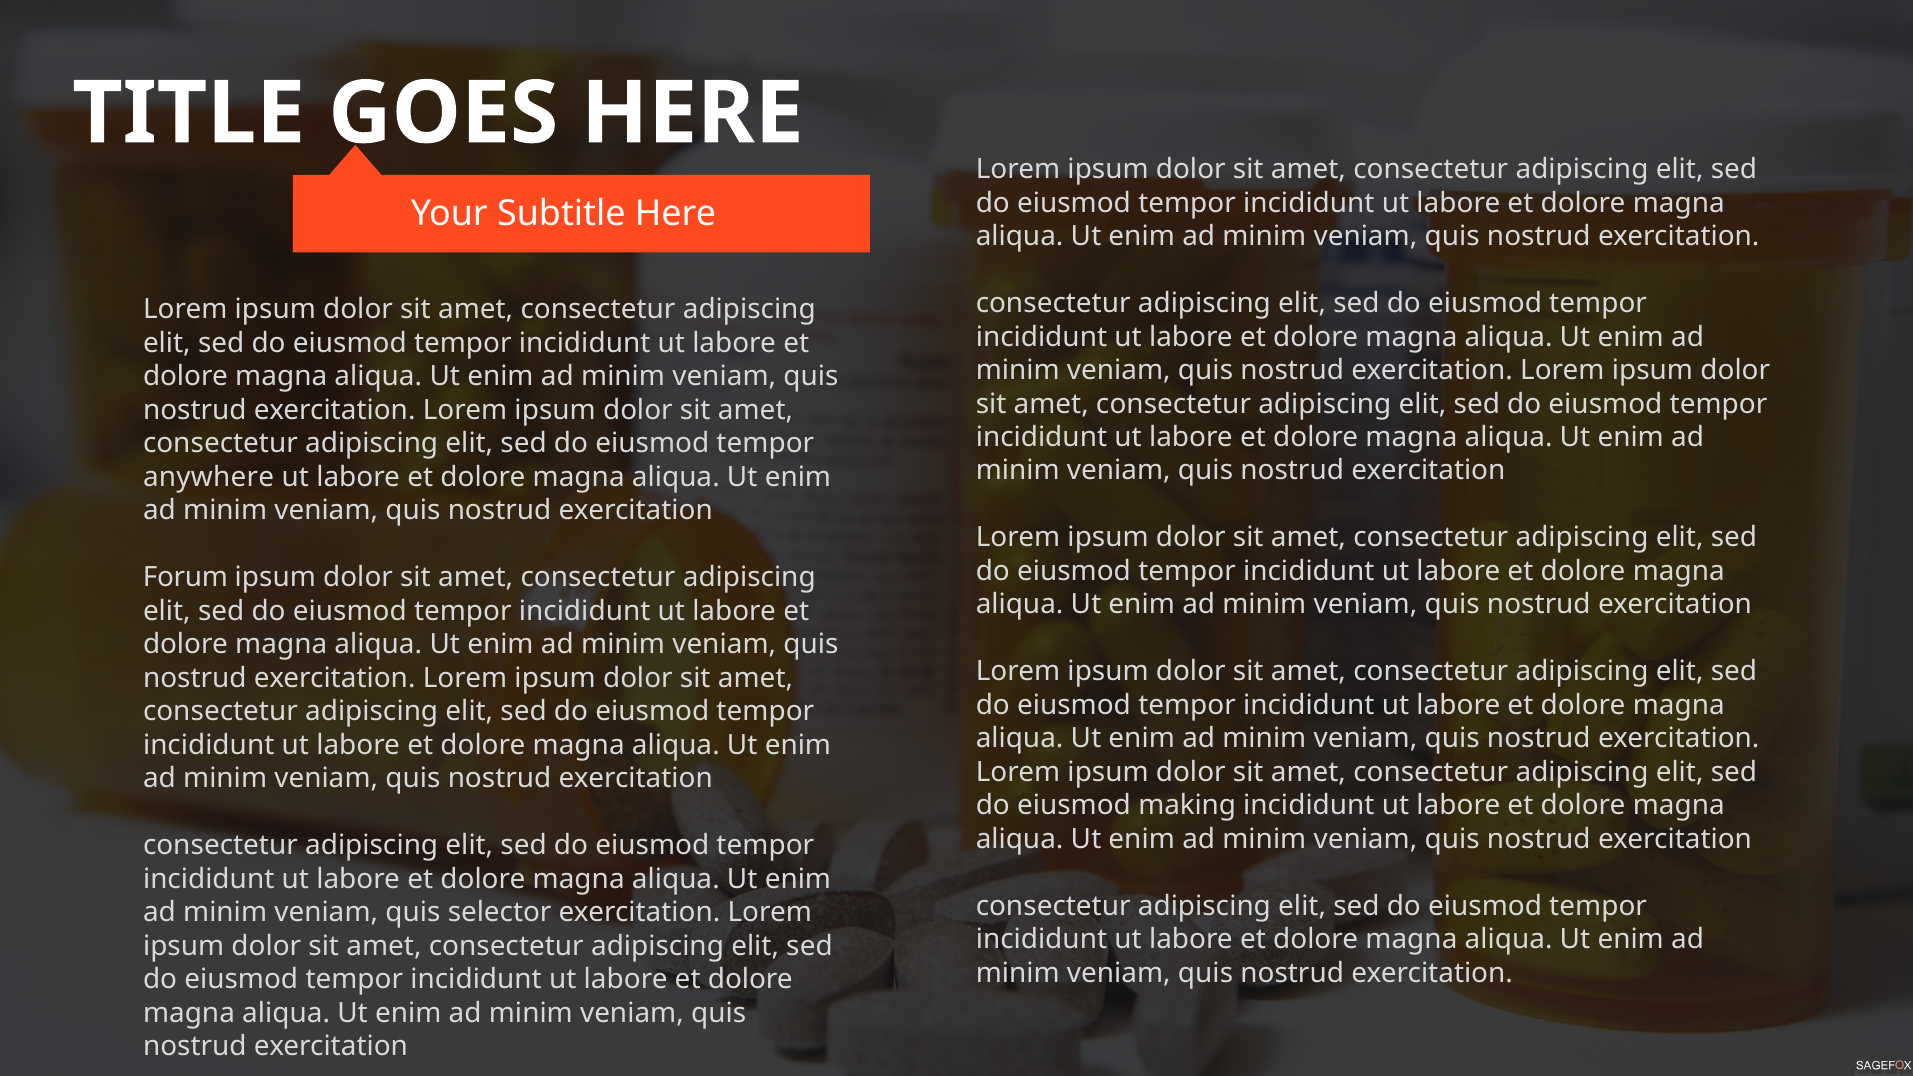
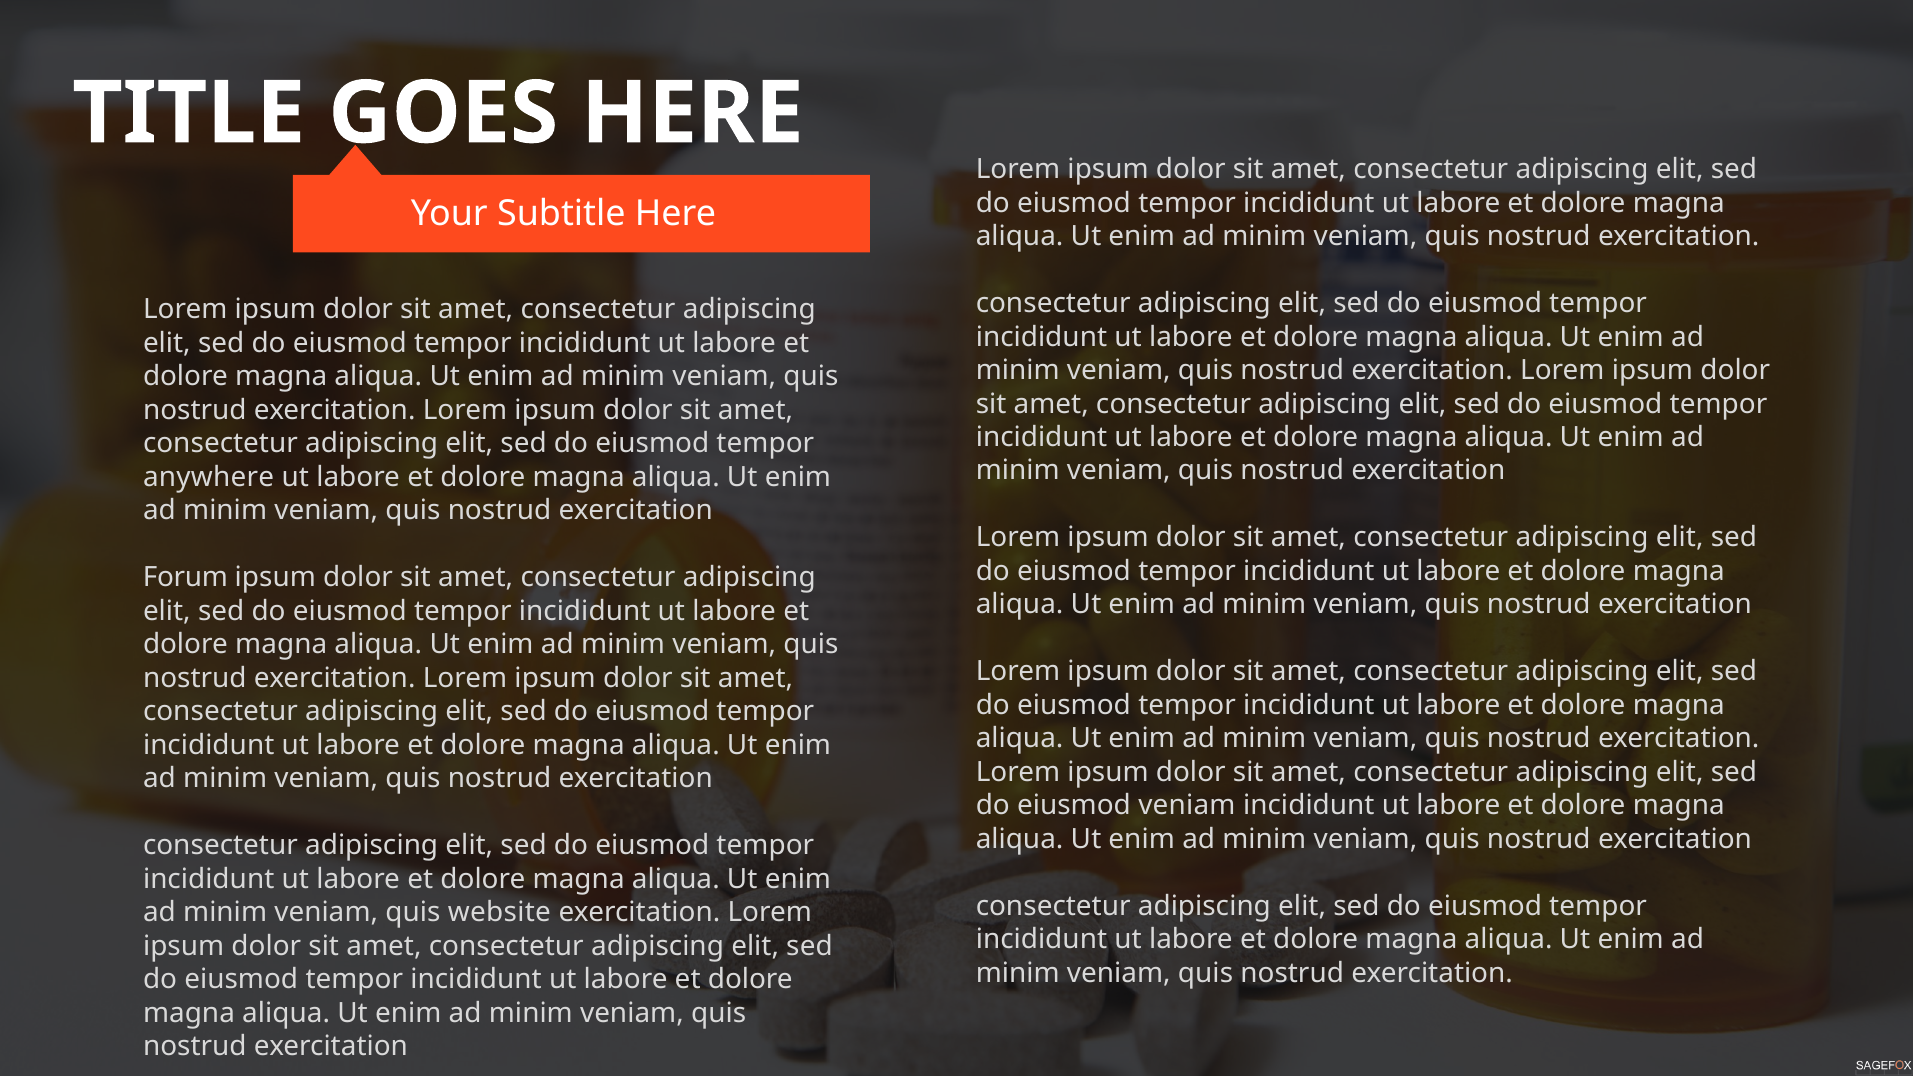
eiusmod making: making -> veniam (1187, 806)
selector: selector -> website (499, 913)
